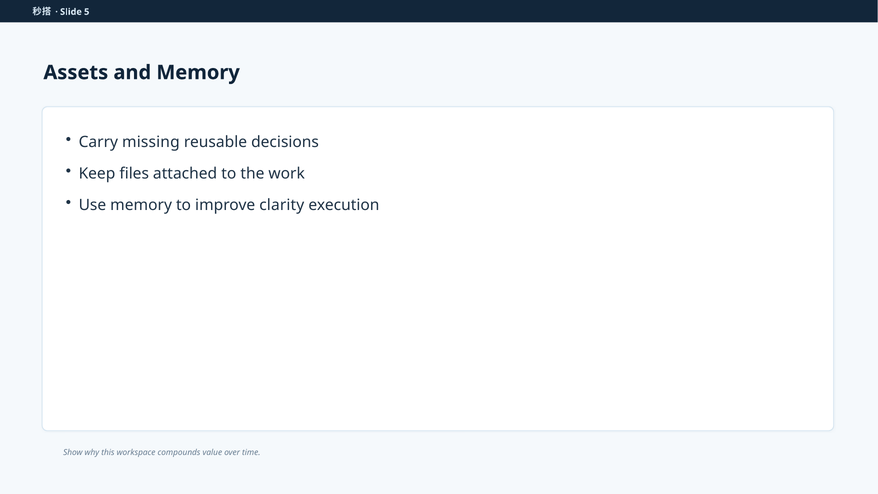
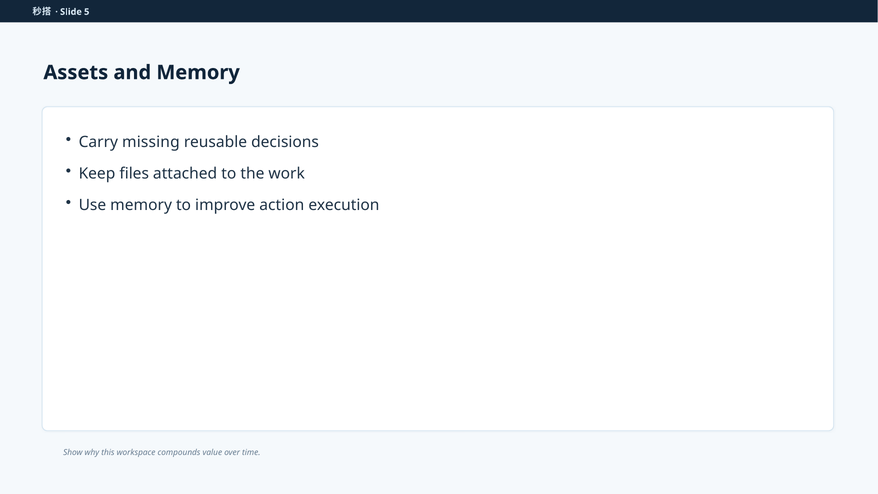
clarity: clarity -> action (282, 205)
